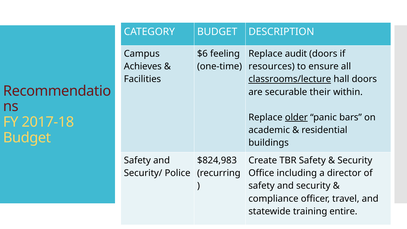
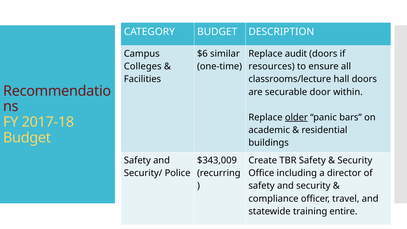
feeling: feeling -> similar (225, 54)
Achieves: Achieves -> Colleges (143, 66)
classrooms/lecture underline: present -> none (290, 79)
their: their -> door (320, 92)
$824,983: $824,983 -> $343,009 (217, 160)
